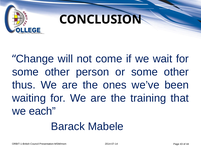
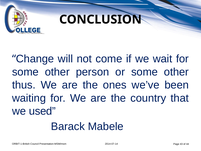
training: training -> country (148, 98)
each: each -> used (42, 111)
